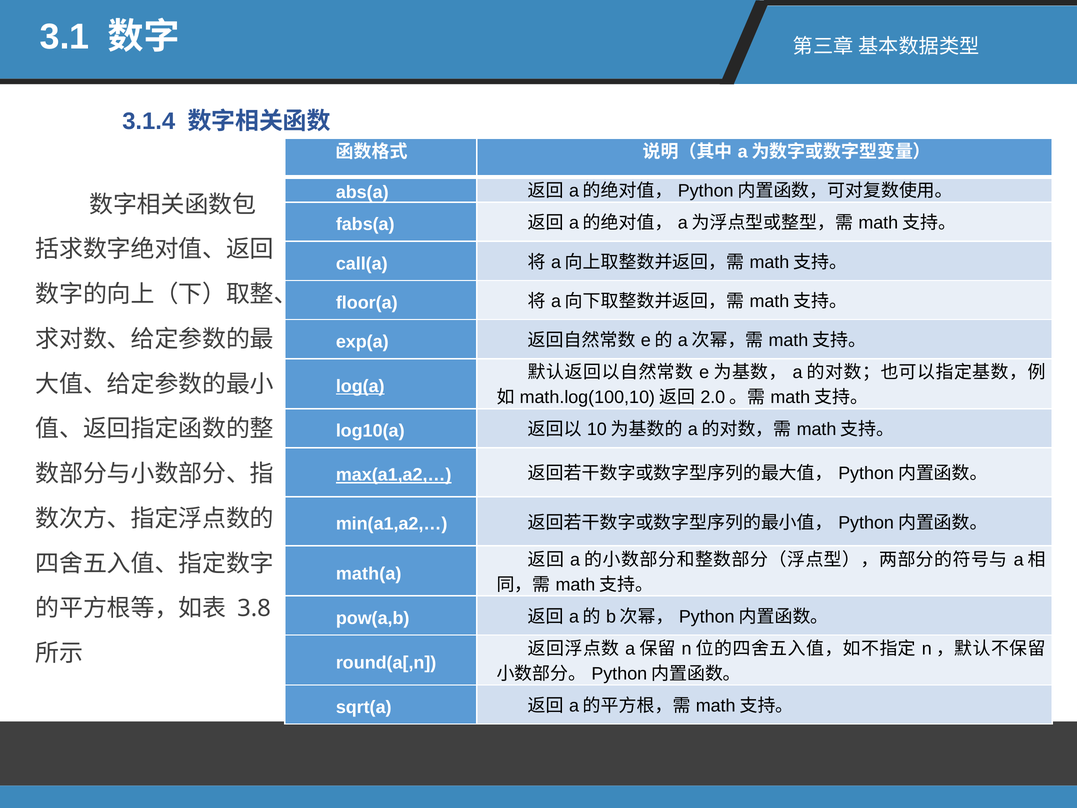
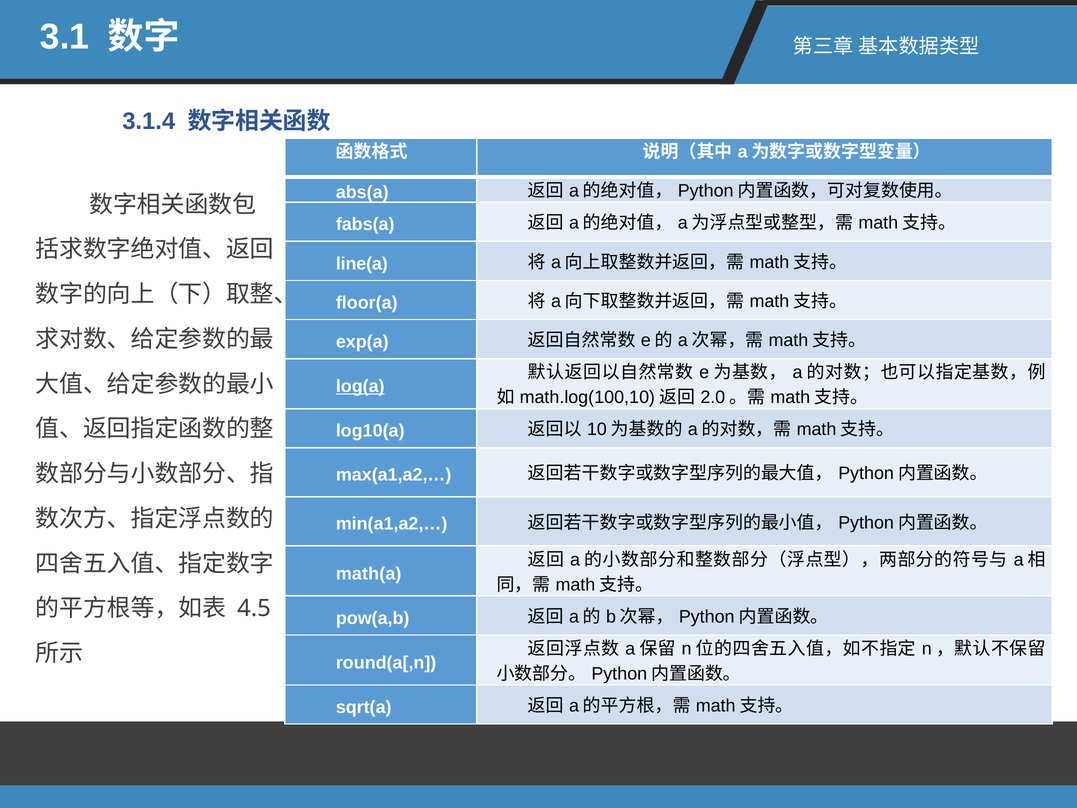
call(a: call(a -> line(a (362, 264)
max(a1,a2,… underline: present -> none (394, 475)
3.8: 3.8 -> 4.5 (254, 608)
